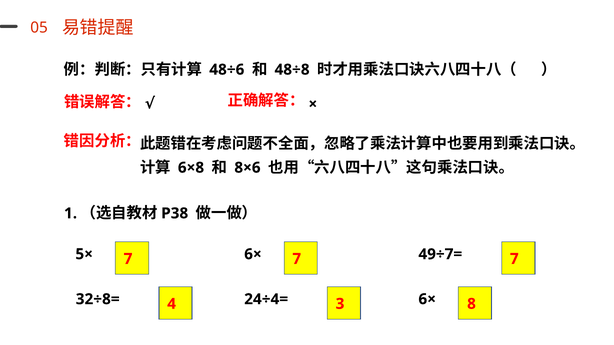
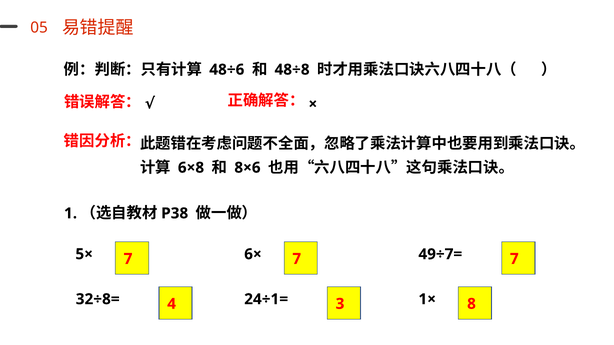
24÷4=: 24÷4= -> 24÷1= (266, 299)
6×: 6× -> 1× (427, 299)
